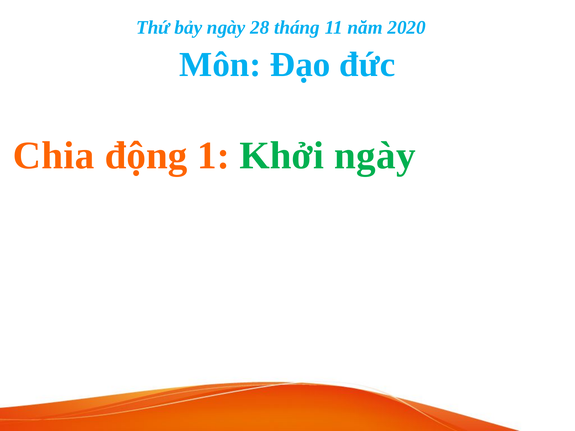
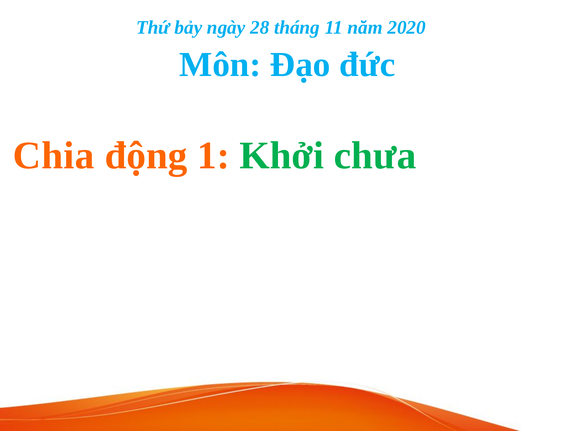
Khởi ngày: ngày -> chưa (375, 156)
